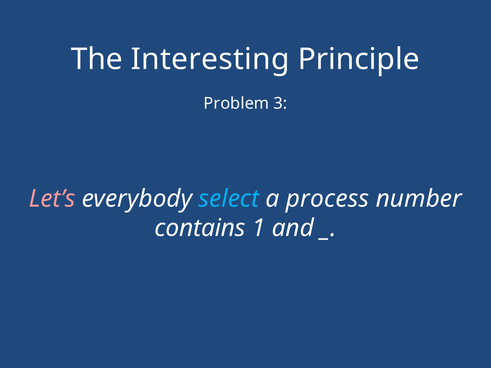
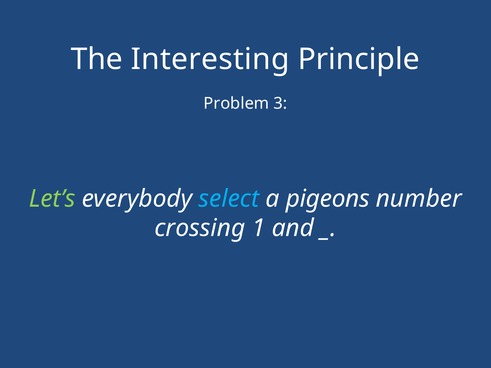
Let’s colour: pink -> light green (52, 199)
process: process -> pigeons (328, 199)
contains: contains -> crossing (200, 228)
